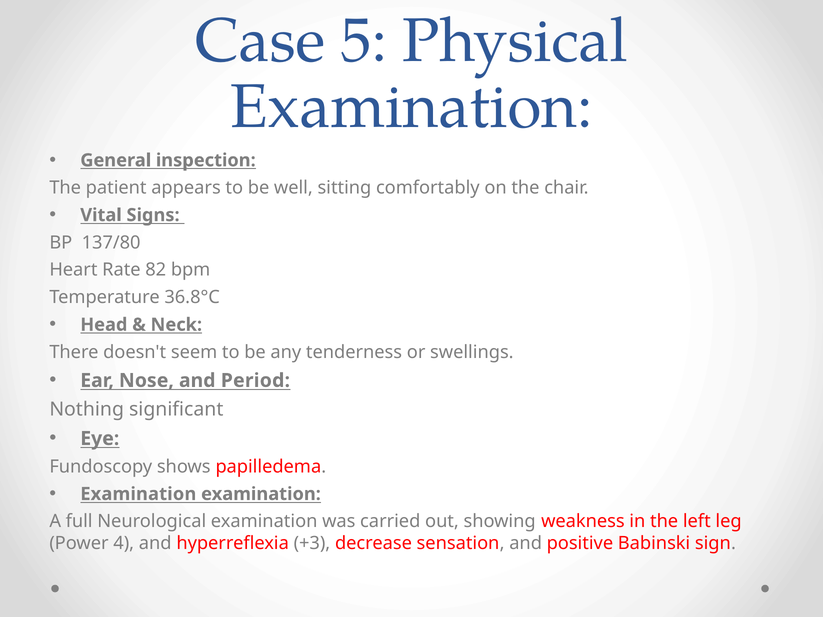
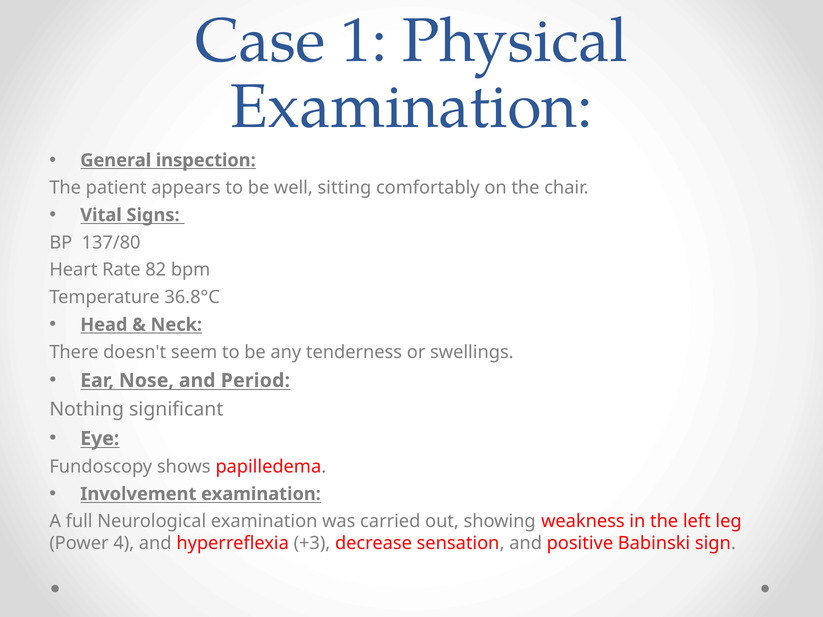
5: 5 -> 1 (364, 41)
Examination: Examination -> Involvement (138, 494)
